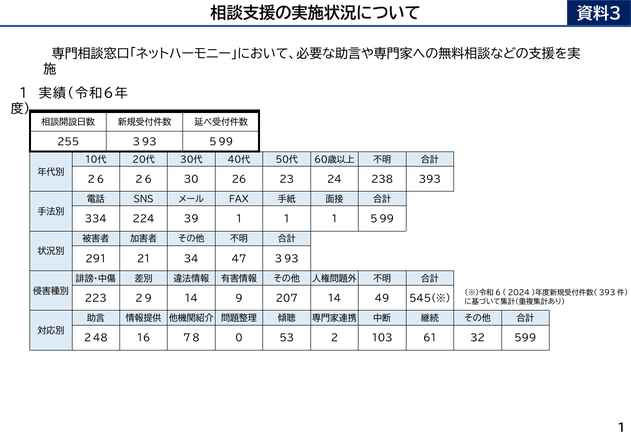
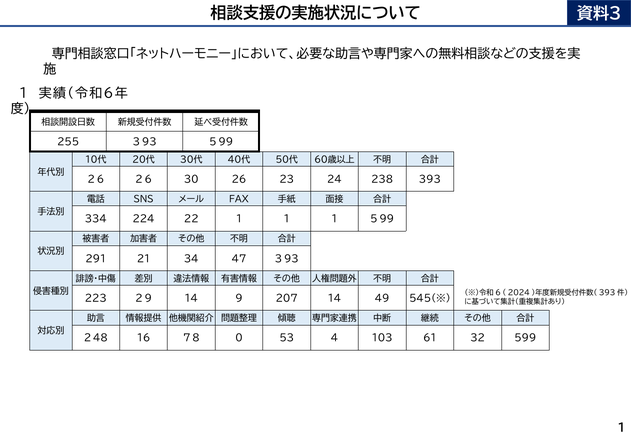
39: 39 -> 22 (191, 219)
2: 2 -> 4 (334, 338)
